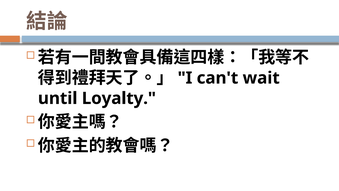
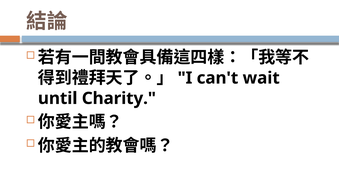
Loyalty: Loyalty -> Charity (119, 98)
